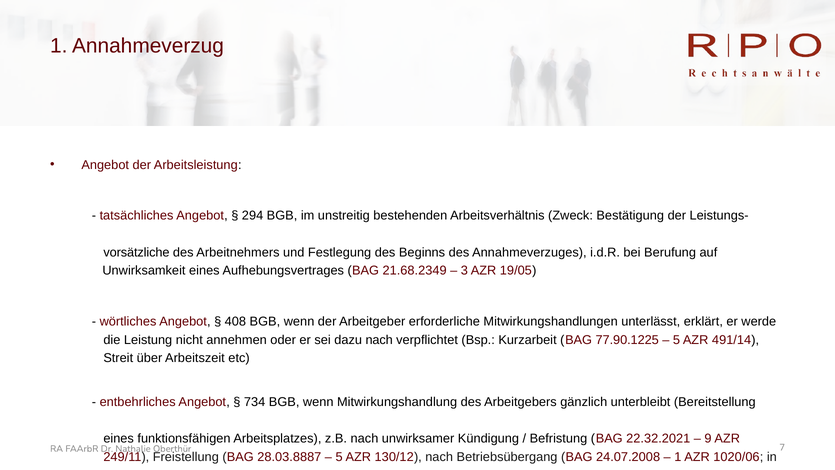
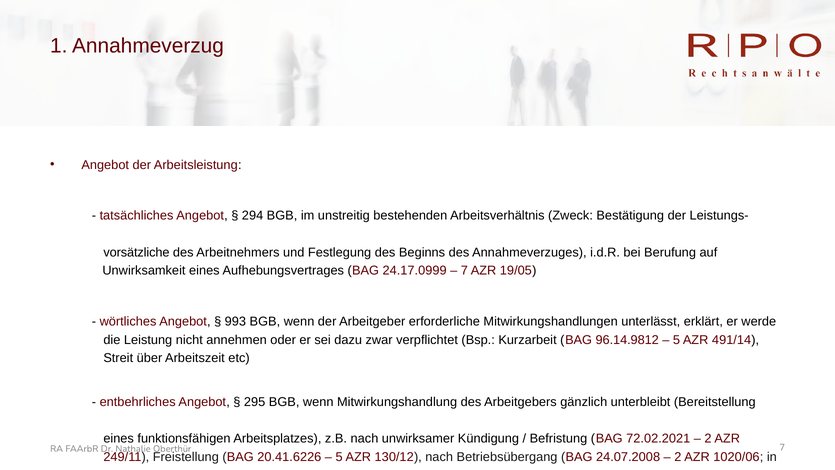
21.68.2349: 21.68.2349 -> 24.17.0999 (415, 271)
3: 3 -> 7 (464, 271)
408: 408 -> 993 (235, 321)
dazu nach: nach -> zwar (379, 340)
77.90.1225: 77.90.1225 -> 96.14.9812 (627, 340)
734: 734 -> 295 (255, 402)
22.32.2021: 22.32.2021 -> 72.02.2021 (658, 438)
9: 9 -> 2 (708, 438)
28.03.8887: 28.03.8887 -> 20.41.6226 (289, 457)
1: 1 -> 2 (678, 457)
